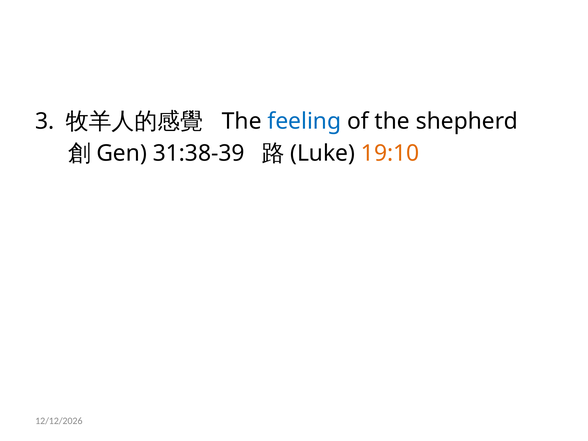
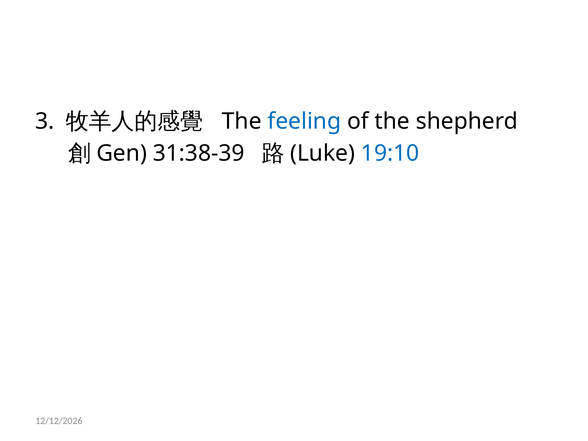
19:10 colour: orange -> blue (390, 153)
